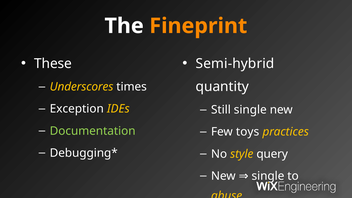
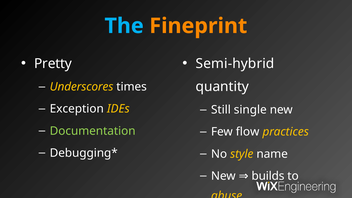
The colour: white -> light blue (124, 26)
These: These -> Pretty (53, 64)
toys: toys -> flow (248, 132)
query: query -> name (272, 154)
New single: single -> builds (268, 176)
